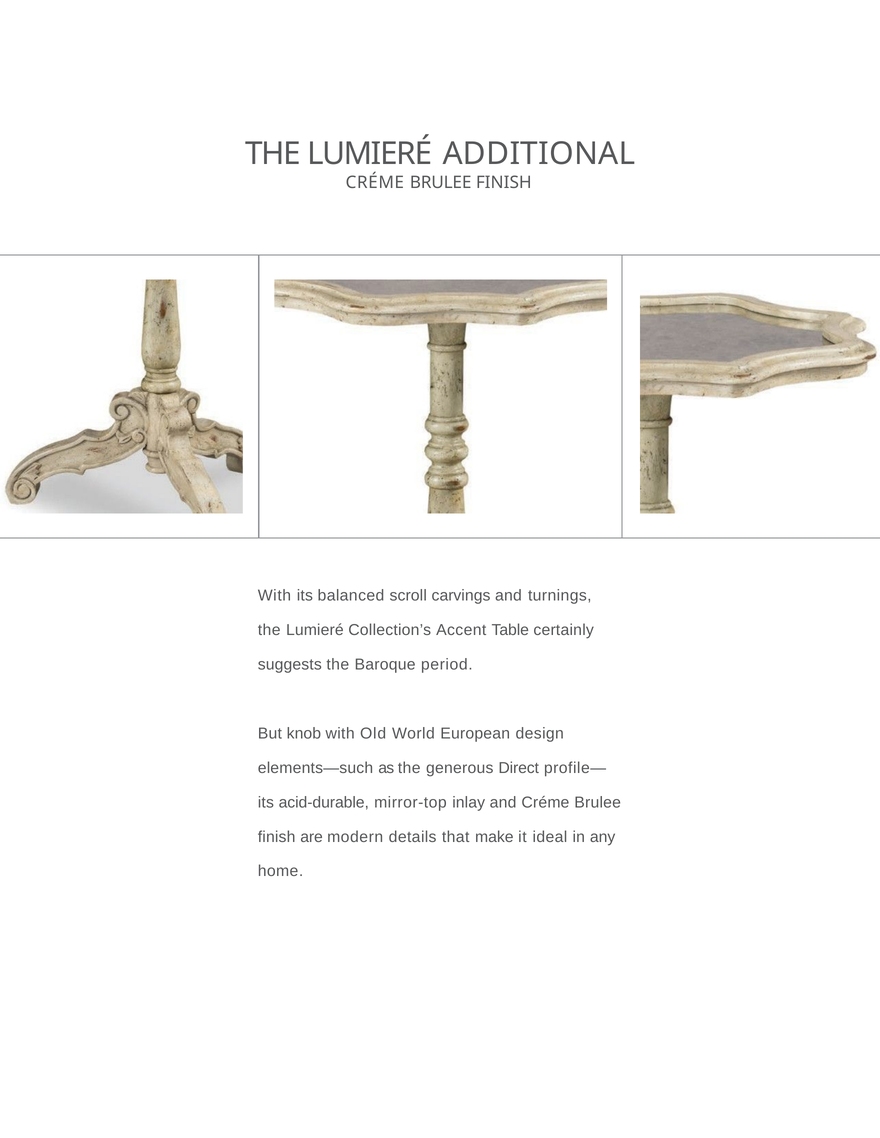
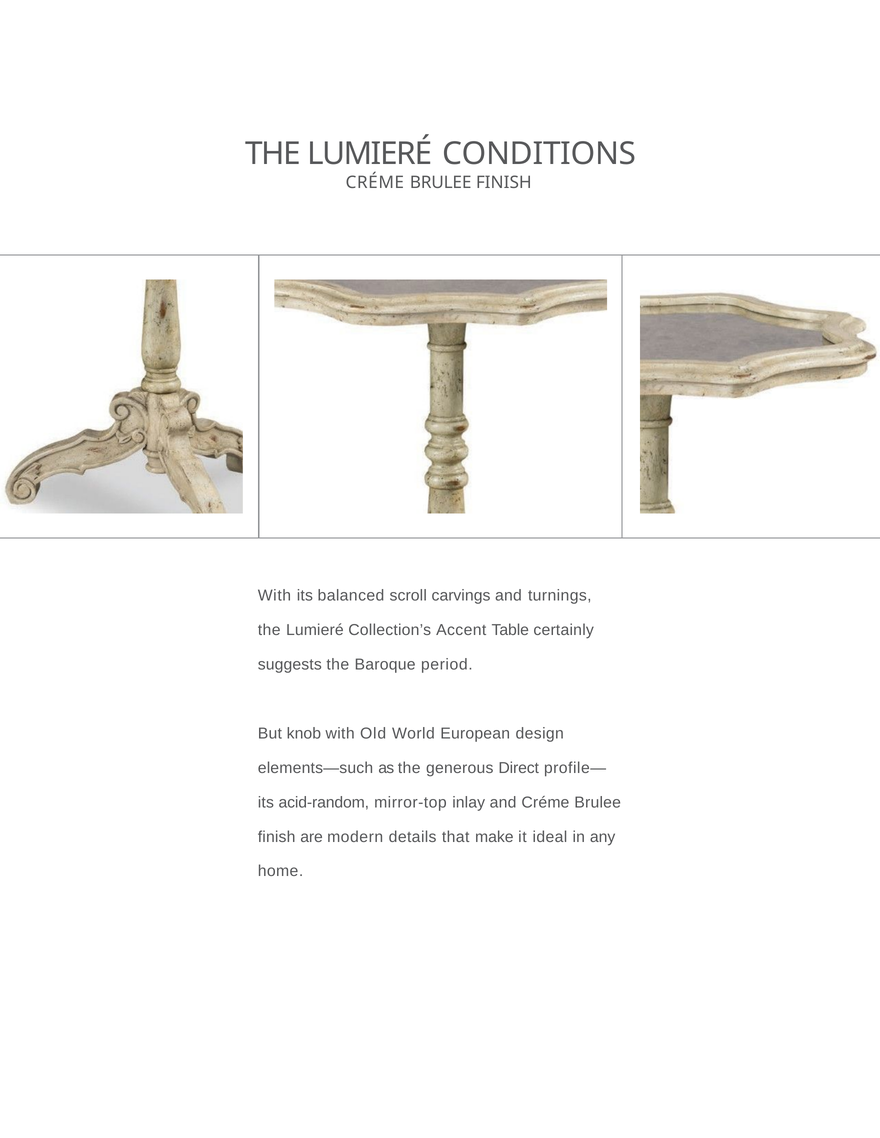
ADDITIONAL: ADDITIONAL -> CONDITIONS (539, 154)
acid-durable: acid-durable -> acid-random (324, 803)
